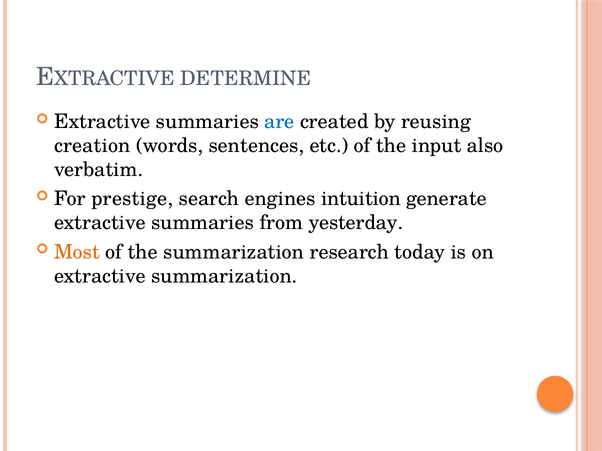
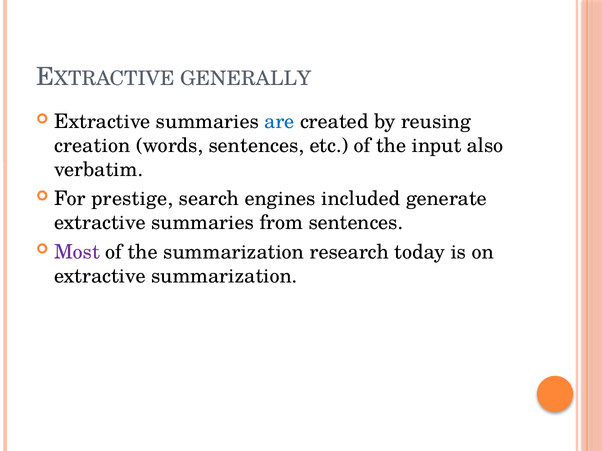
DETERMINE: DETERMINE -> GENERALLY (246, 79)
intuition: intuition -> included (361, 199)
from yesterday: yesterday -> sentences (356, 223)
Most colour: orange -> purple (77, 252)
